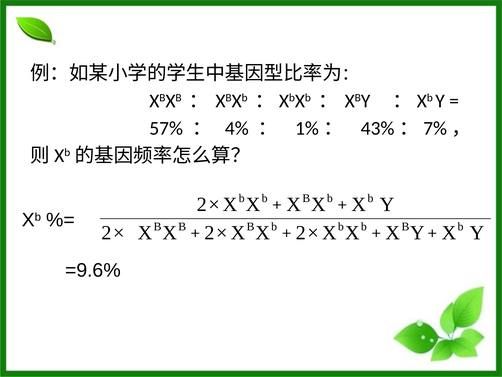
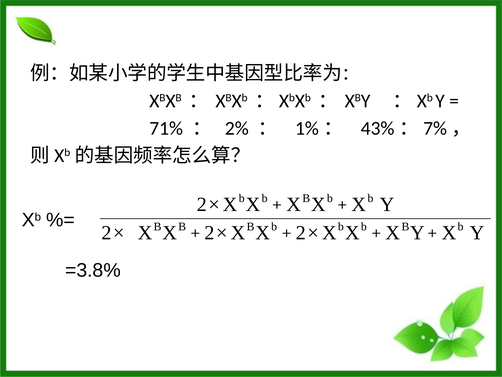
57%: 57% -> 71% (166, 128)
4%: 4% -> 2% (237, 128)
=9.6%: =9.6% -> =3.8% (93, 270)
